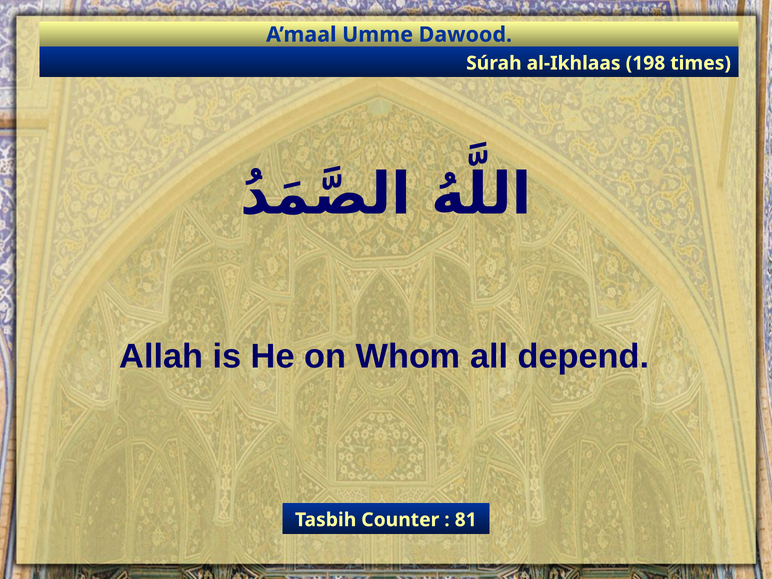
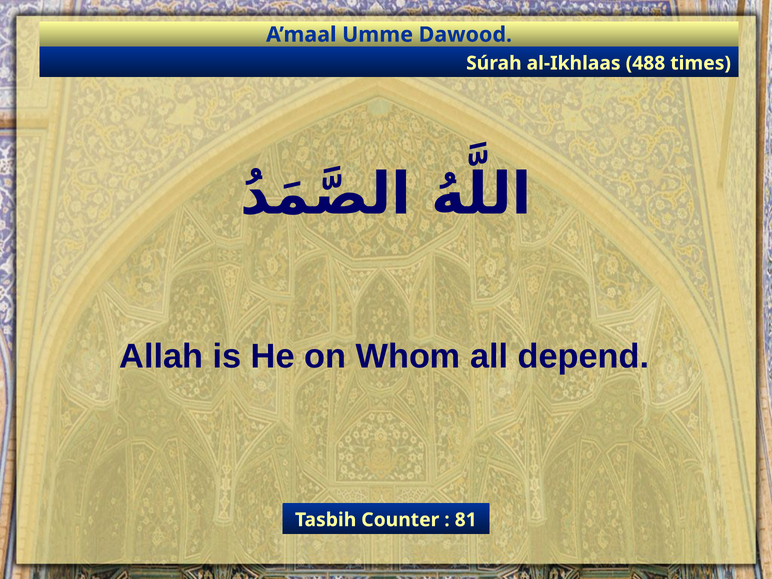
198: 198 -> 488 (645, 63)
